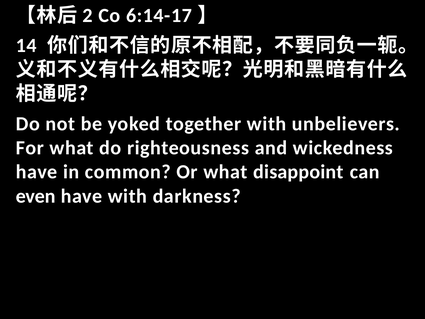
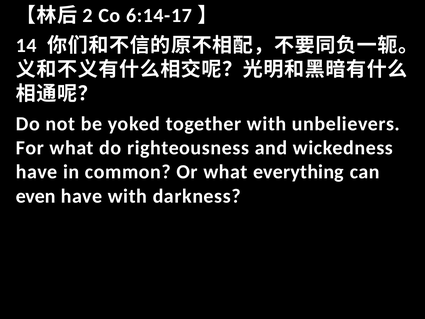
disappoint: disappoint -> everything (298, 172)
